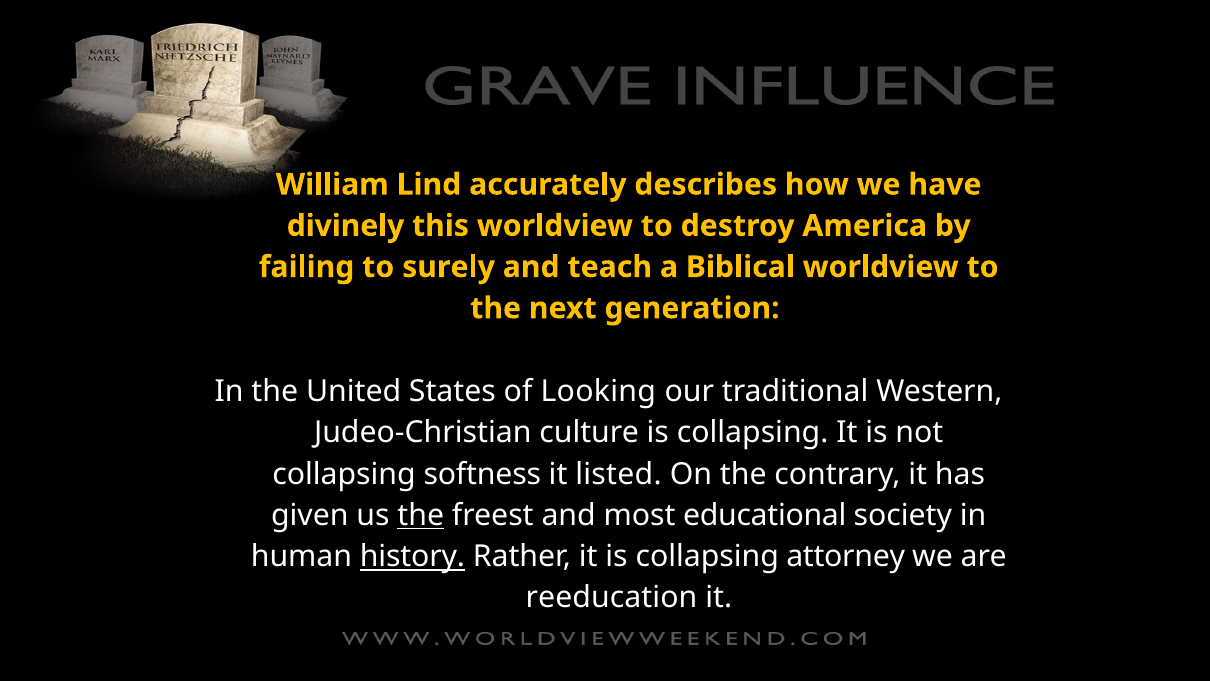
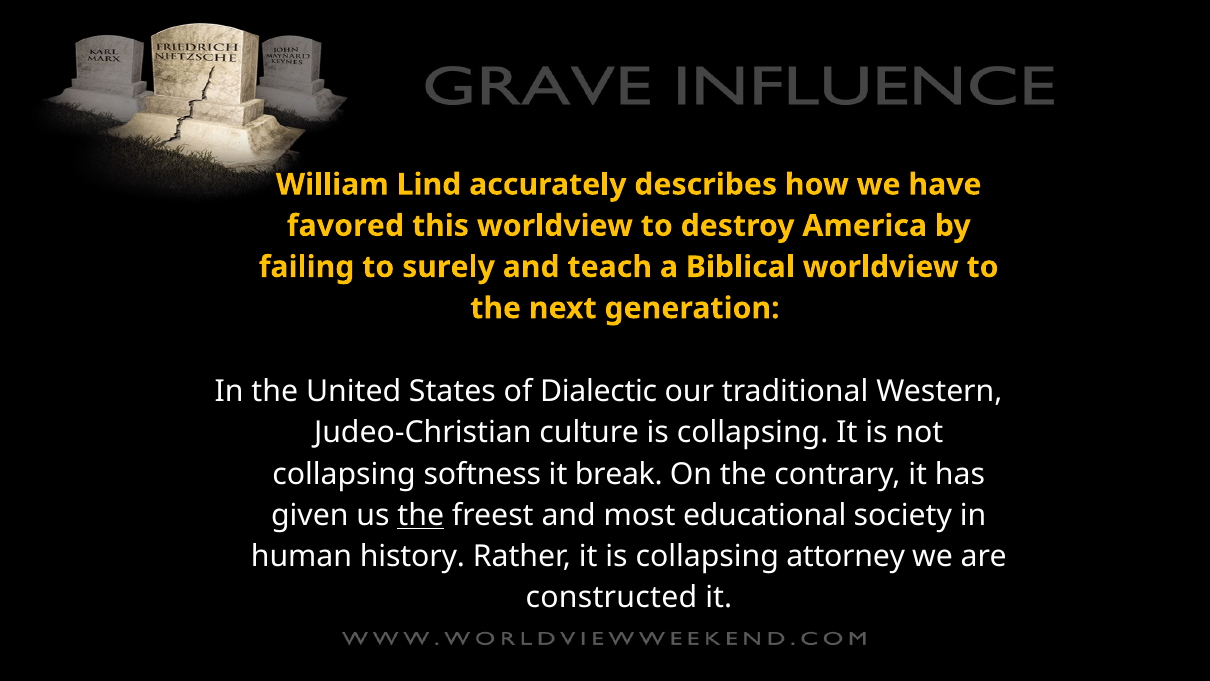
divinely: divinely -> favored (345, 226)
Looking: Looking -> Dialectic (599, 392)
listed: listed -> break (619, 474)
history underline: present -> none (413, 556)
reeducation: reeducation -> constructed (611, 598)
